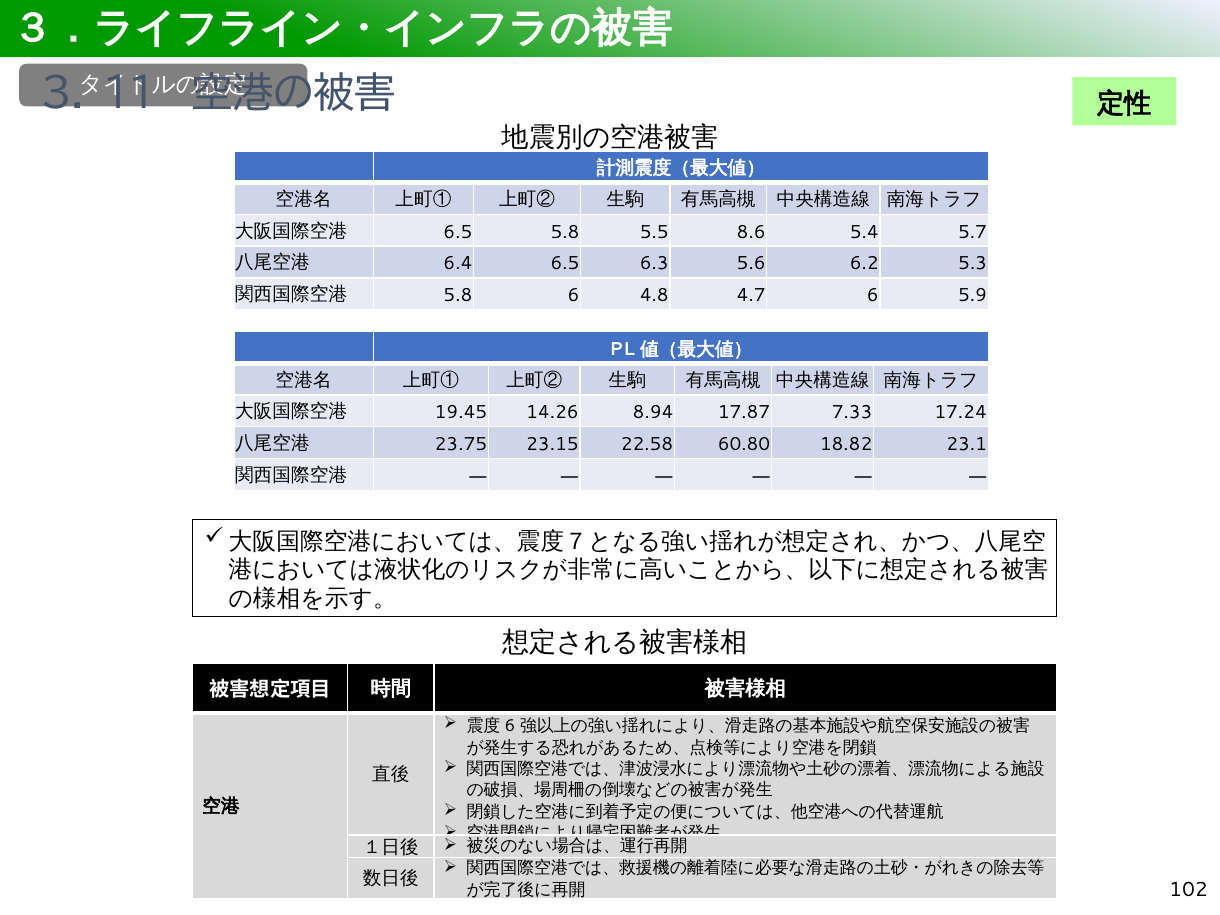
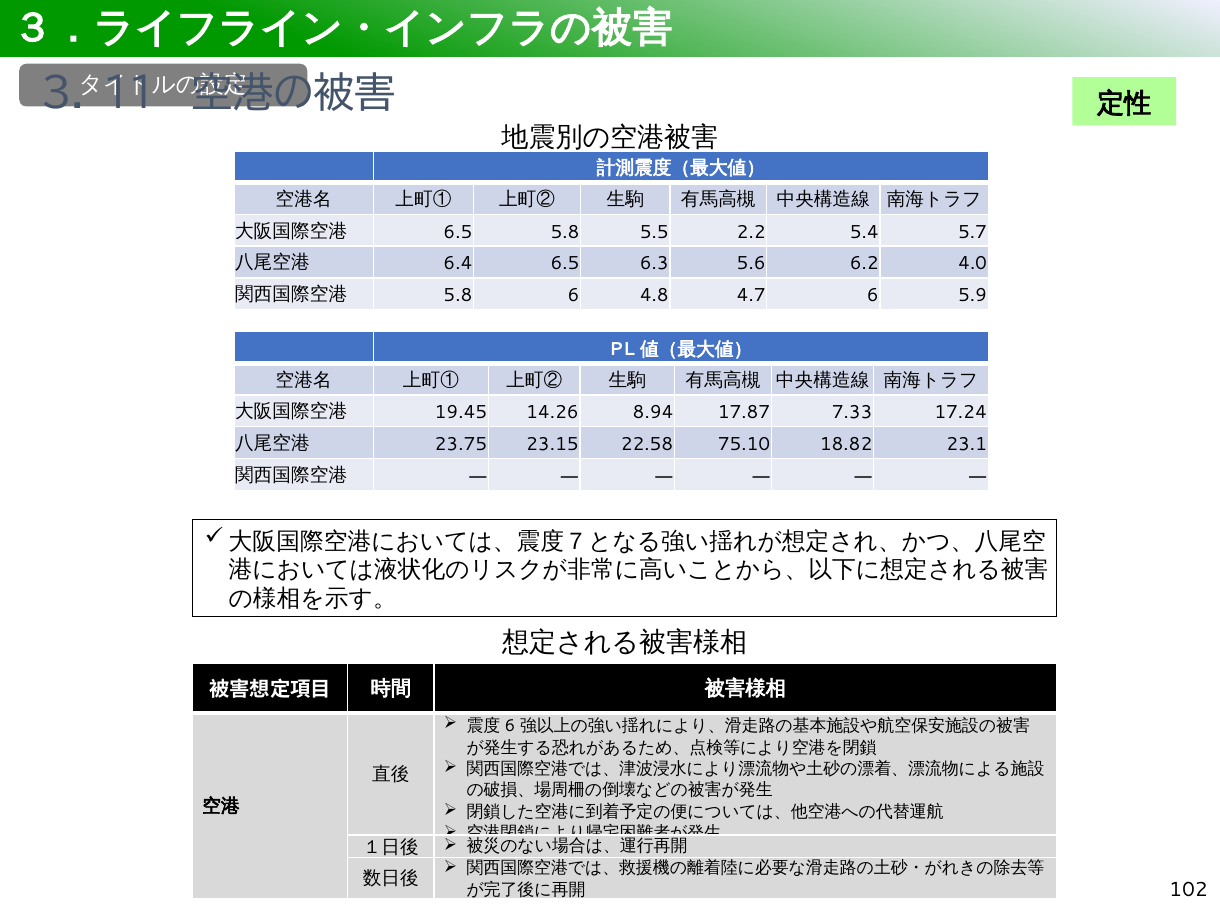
8.6: 8.6 -> 2.2 (751, 232)
5.3: 5.3 -> 4.0 (973, 264)
60.80: 60.80 -> 75.10 (744, 444)
